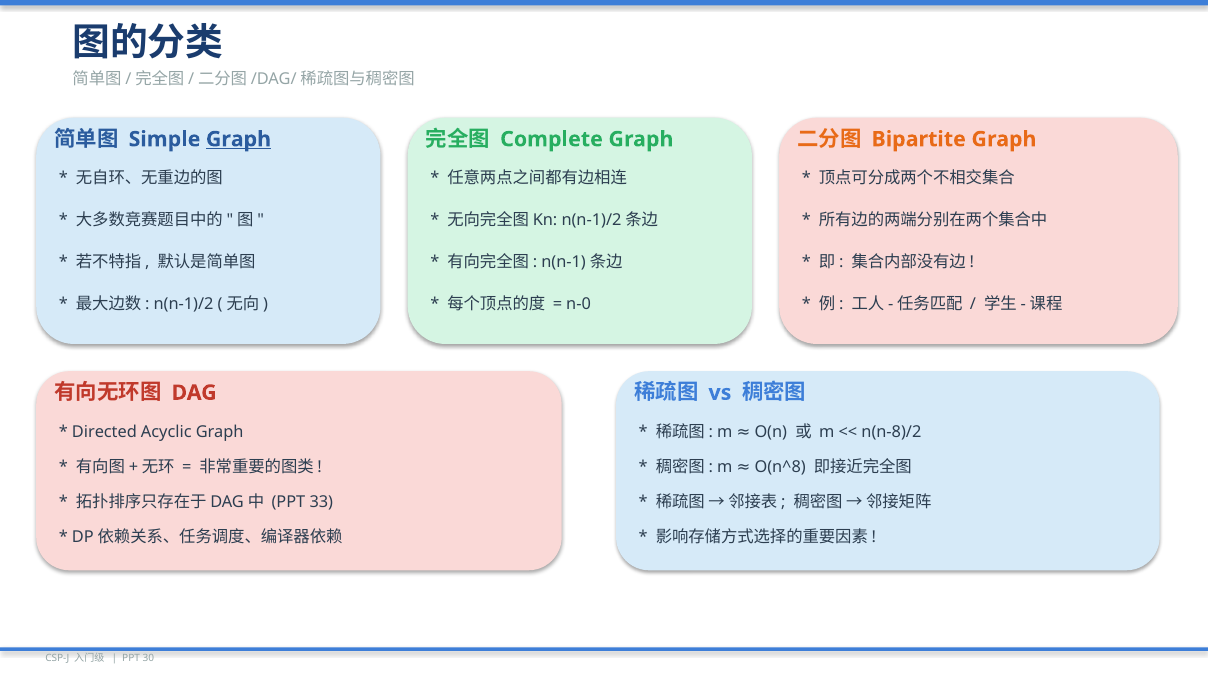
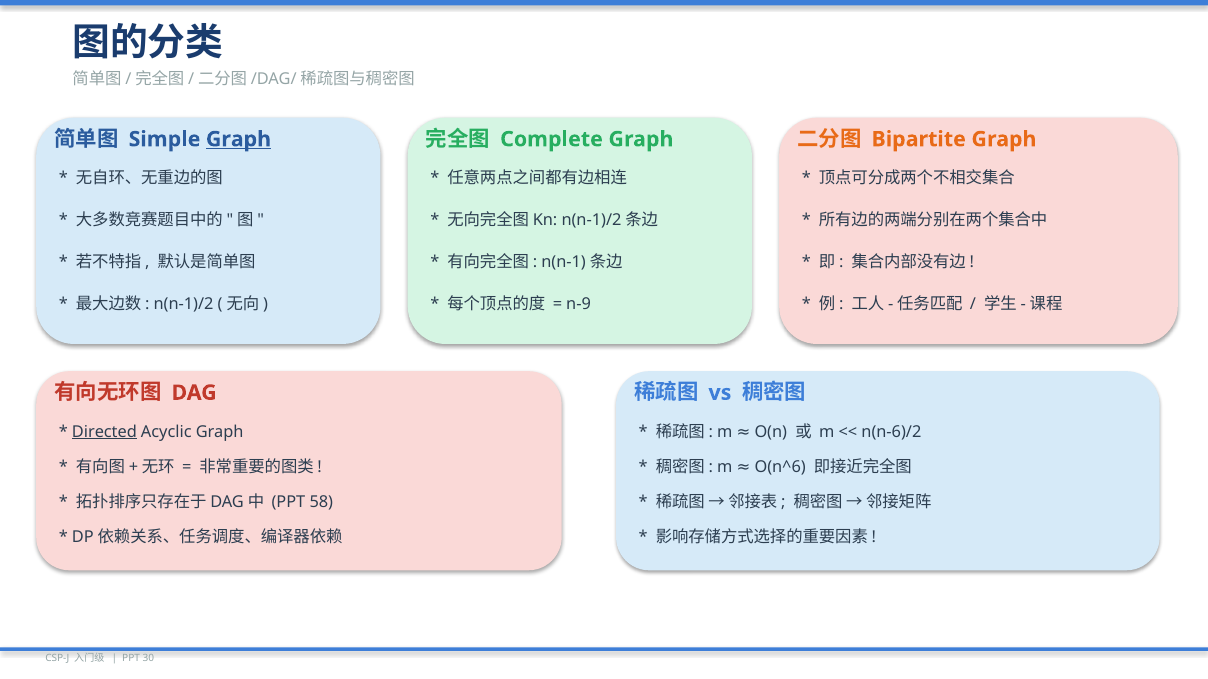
n-0: n-0 -> n-9 (579, 304)
n(n-8)/2: n(n-8)/2 -> n(n-6)/2 (891, 432)
Directed underline: none -> present (104, 432)
O(n^8: O(n^8 -> O(n^6 (780, 467)
33: 33 -> 58 (321, 502)
